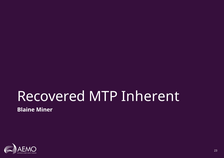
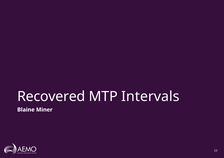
Inherent: Inherent -> Intervals (150, 97)
